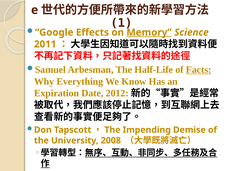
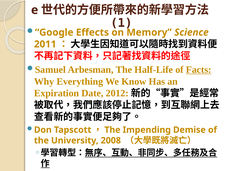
Memory underline: present -> none (149, 32)
